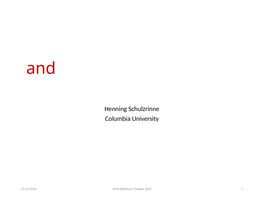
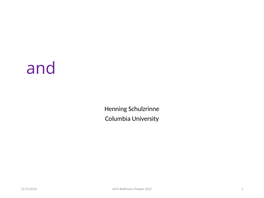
and colour: red -> purple (41, 68)
